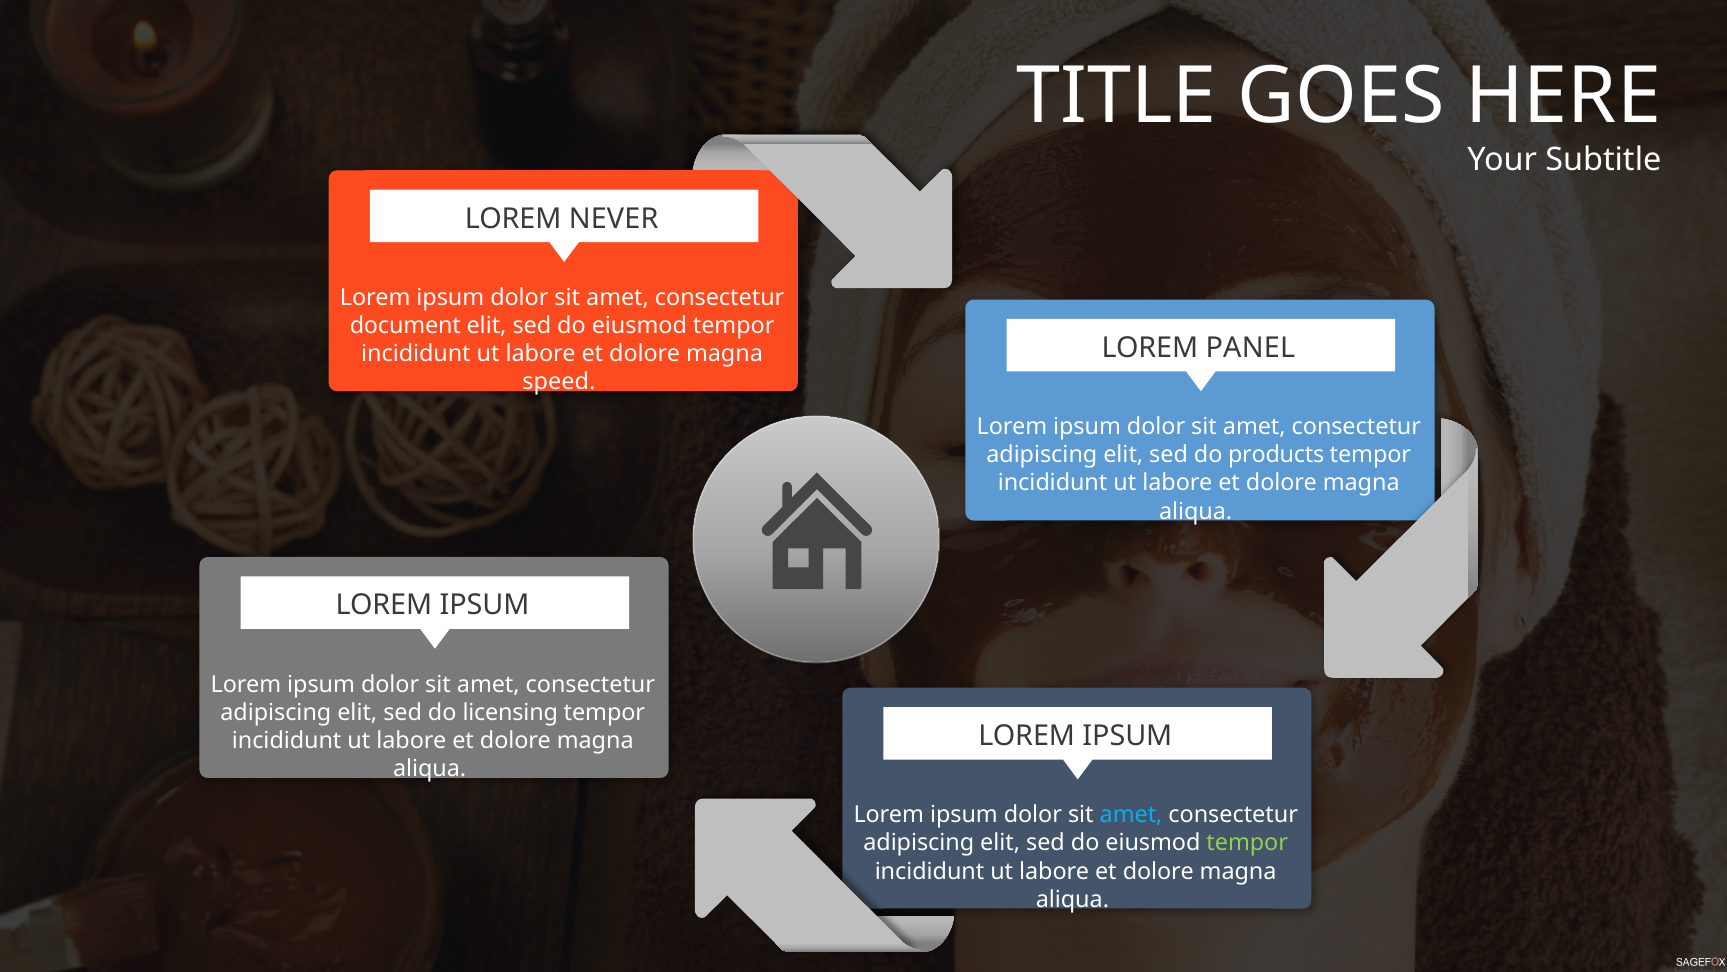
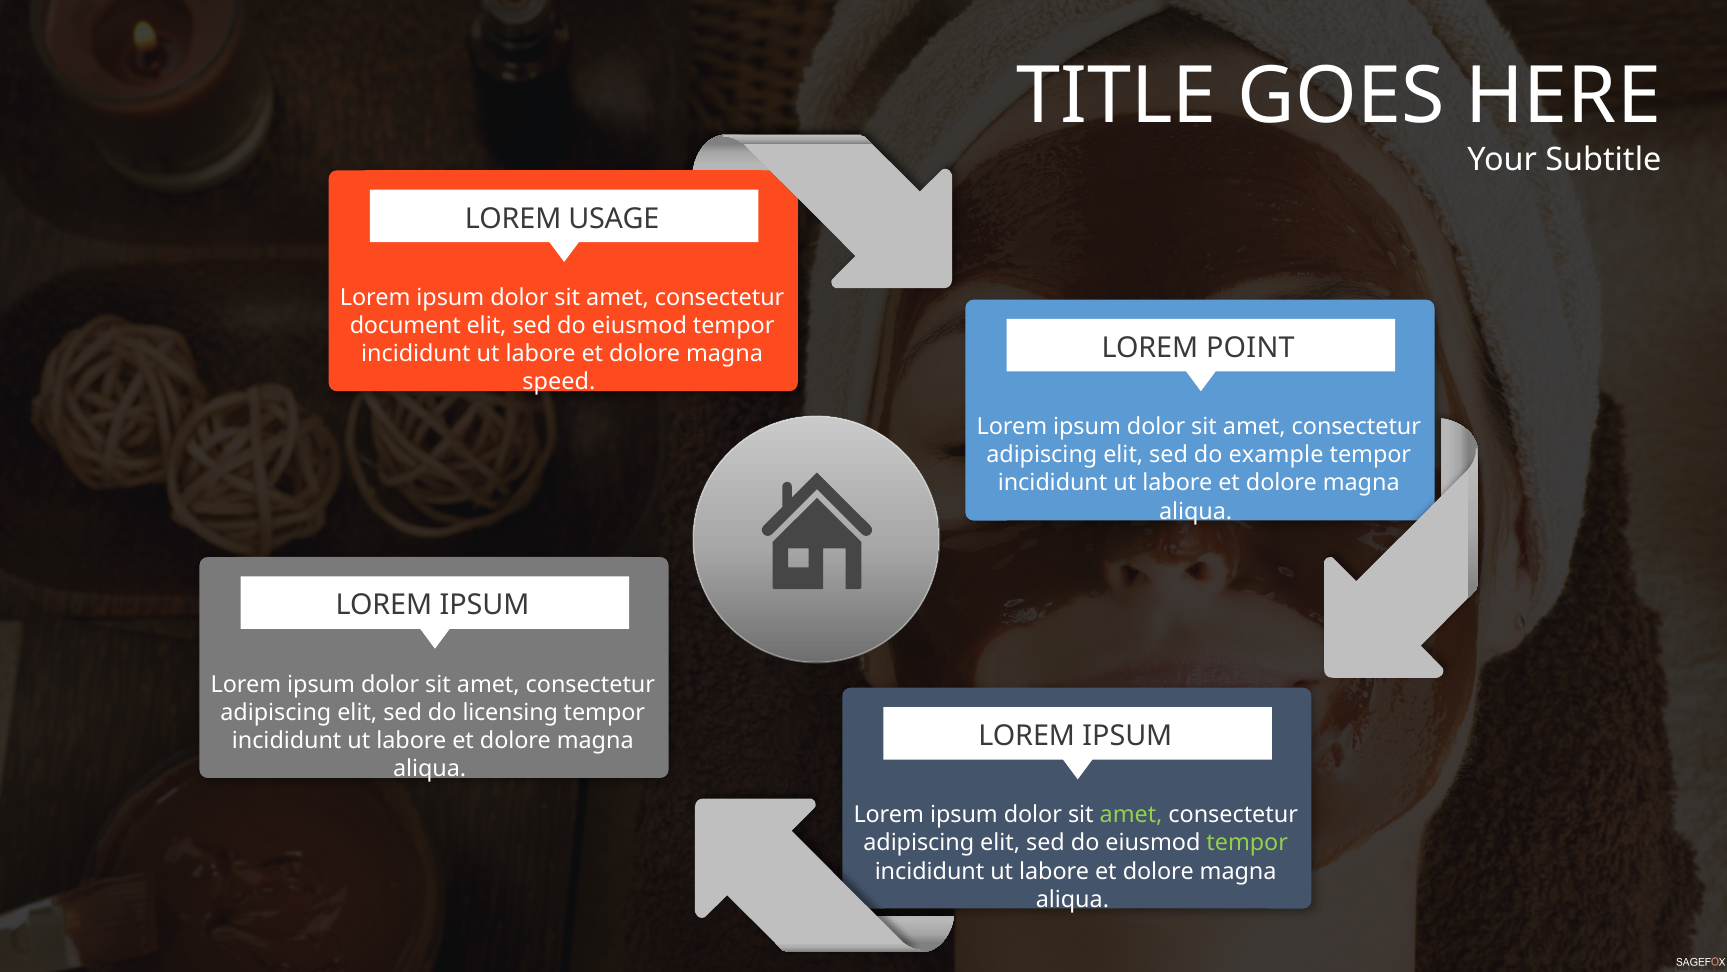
NEVER: NEVER -> USAGE (614, 219)
PANEL: PANEL -> POINT (1250, 348)
products: products -> example (1276, 455)
amet colour: light blue -> light green (1131, 815)
